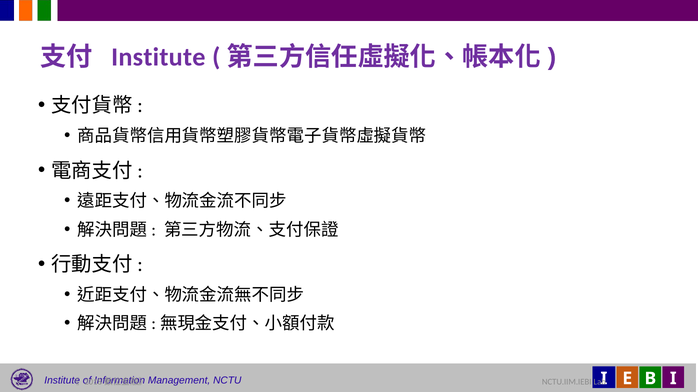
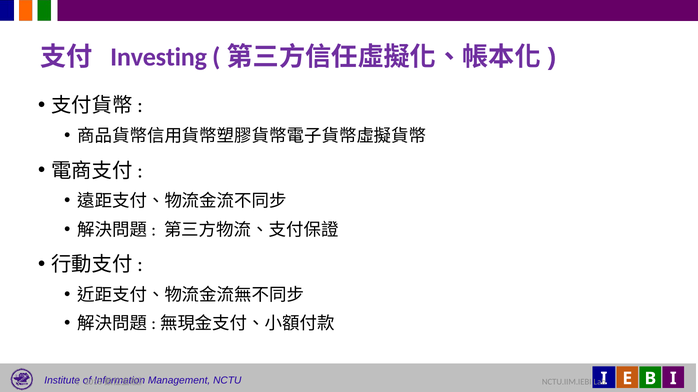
Institute: Institute -> Investing (159, 57)
